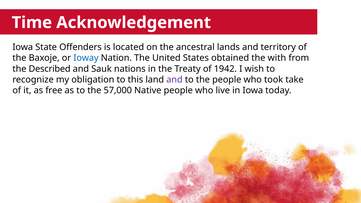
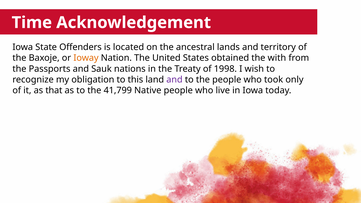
Ioway colour: blue -> orange (86, 58)
Described: Described -> Passports (50, 69)
1942: 1942 -> 1998 (225, 69)
take: take -> only (294, 80)
free: free -> that (54, 91)
57,000: 57,000 -> 41,799 (118, 91)
